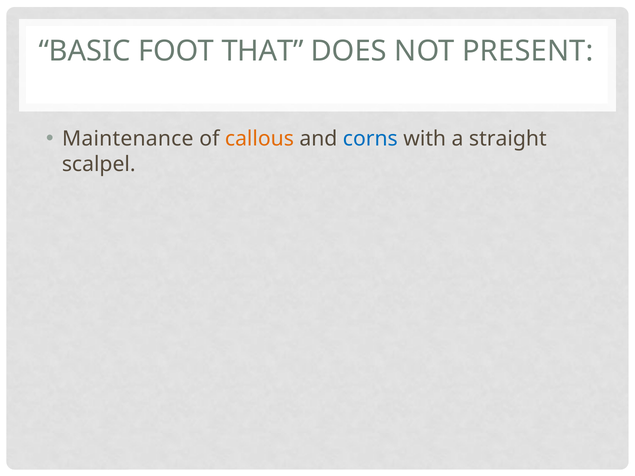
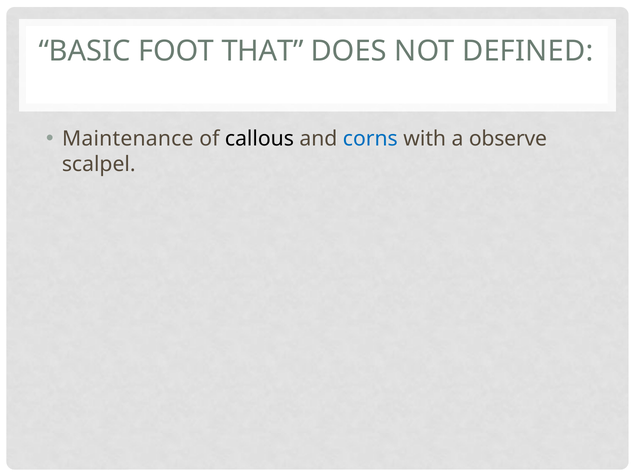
PRESENT: PRESENT -> DEFINED (528, 51)
callous colour: orange -> black (259, 139)
straight: straight -> observe (508, 139)
